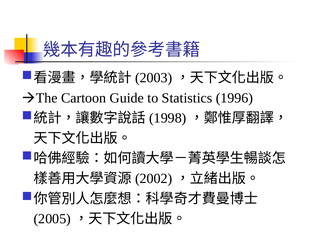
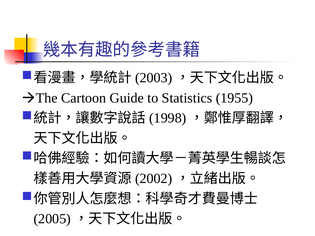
1996: 1996 -> 1955 (234, 98)
